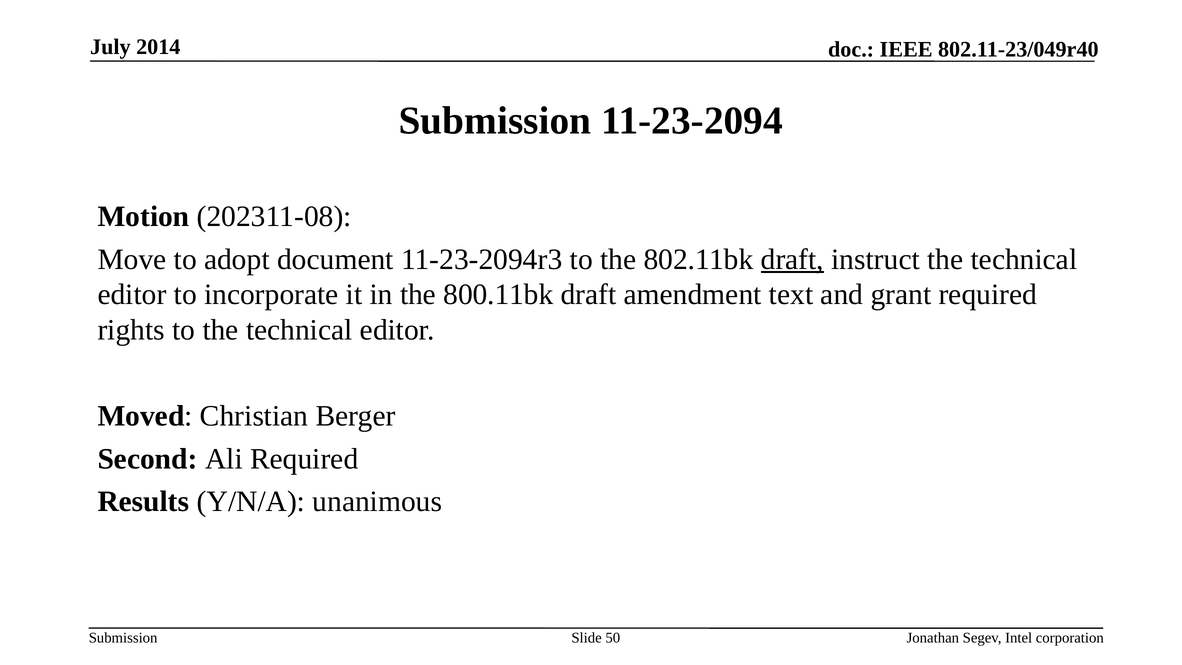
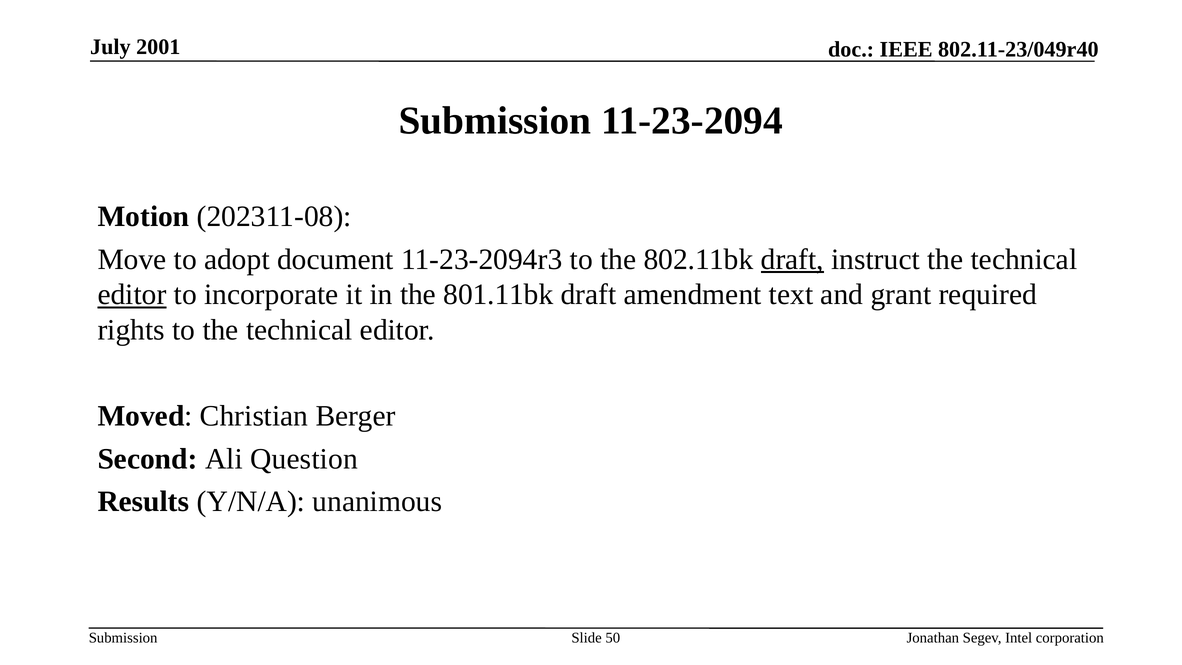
2014: 2014 -> 2001 (158, 47)
editor underline: none -> present (132, 295)
800.11bk: 800.11bk -> 801.11bk (498, 295)
Ali Required: Required -> Question (304, 459)
